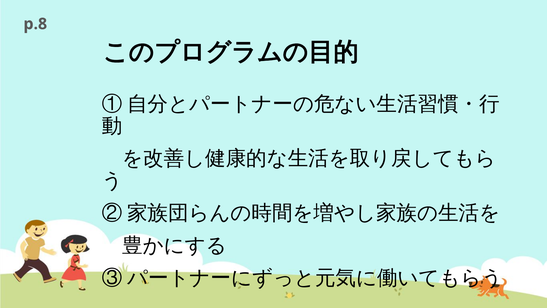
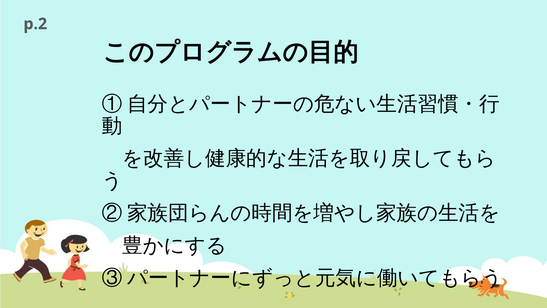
p.8: p.8 -> p.2 (35, 24)
